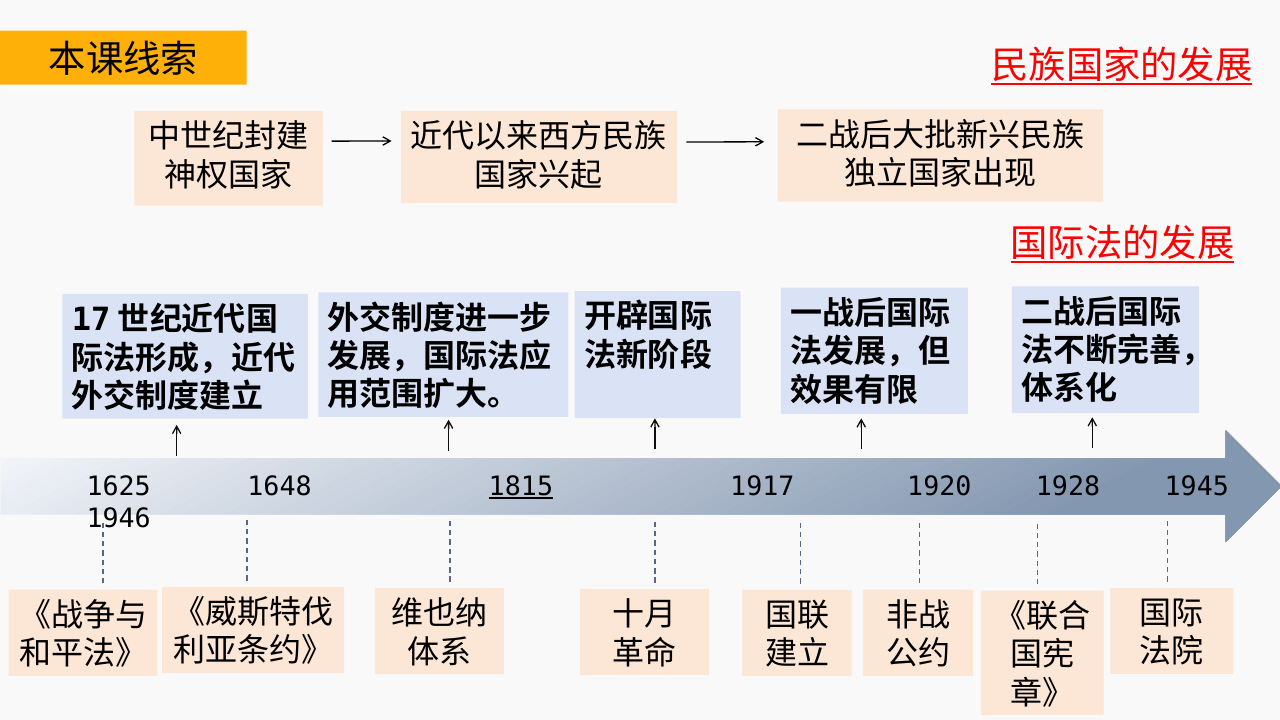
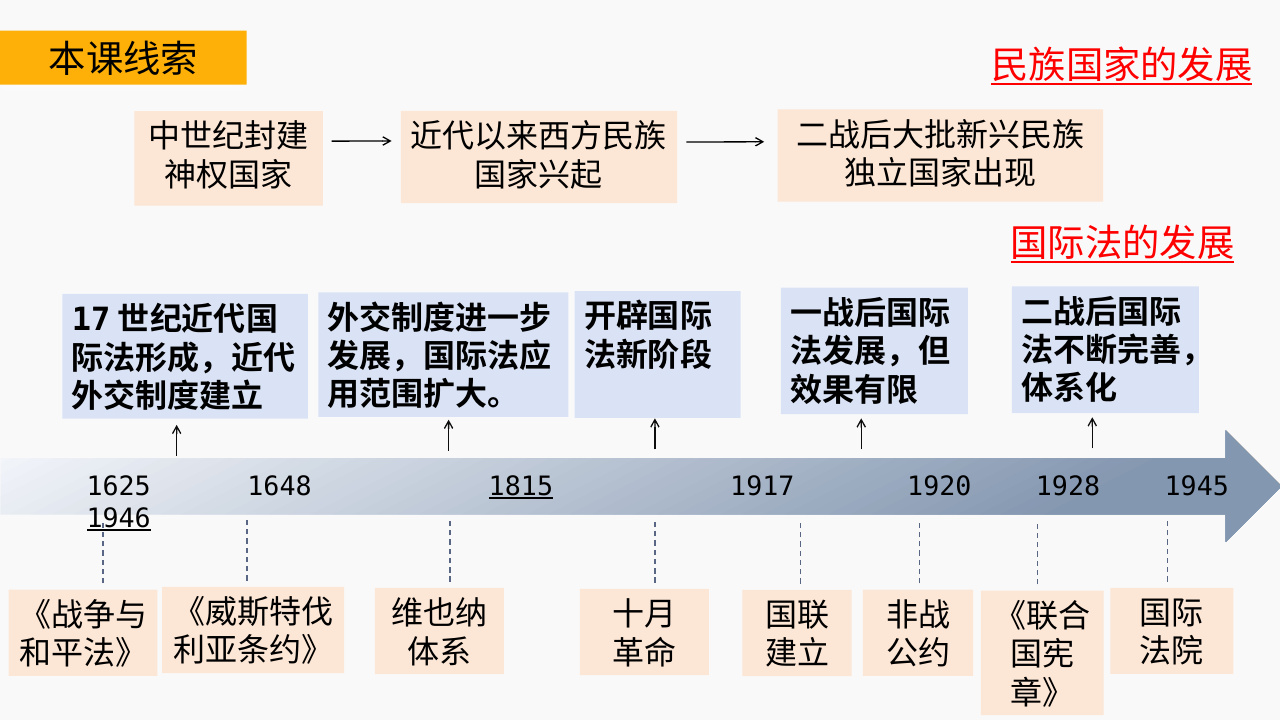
1946 underline: none -> present (119, 518)
